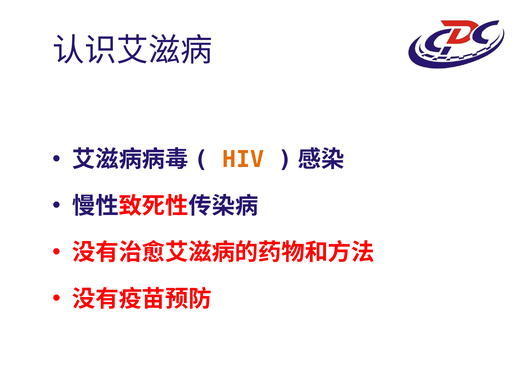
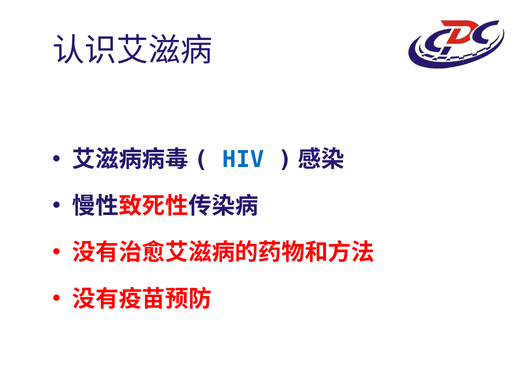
HIV colour: orange -> blue (243, 160)
